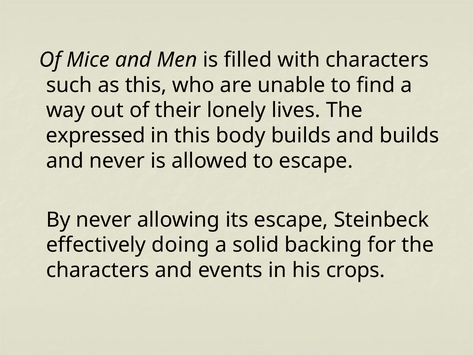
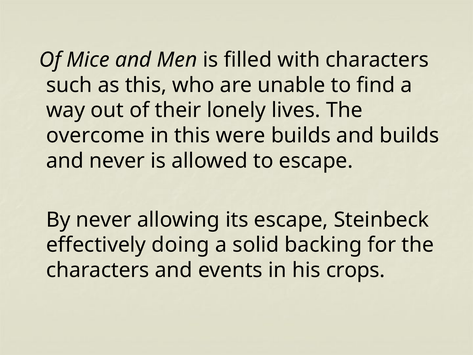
expressed: expressed -> overcome (95, 136)
body: body -> were (241, 136)
